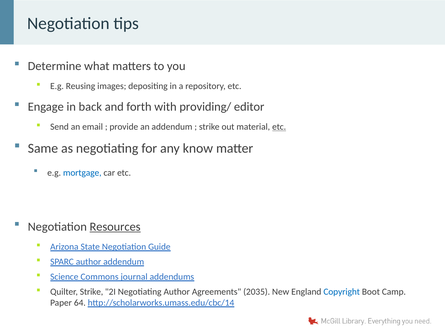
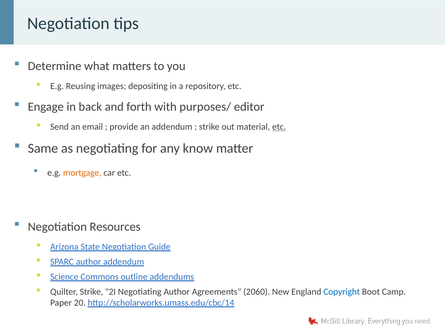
providing/: providing/ -> purposes/ (205, 107)
mortgage colour: blue -> orange (82, 173)
Resources underline: present -> none (115, 227)
journal: journal -> outline (134, 277)
2035: 2035 -> 2060 (257, 292)
64: 64 -> 20 (80, 304)
